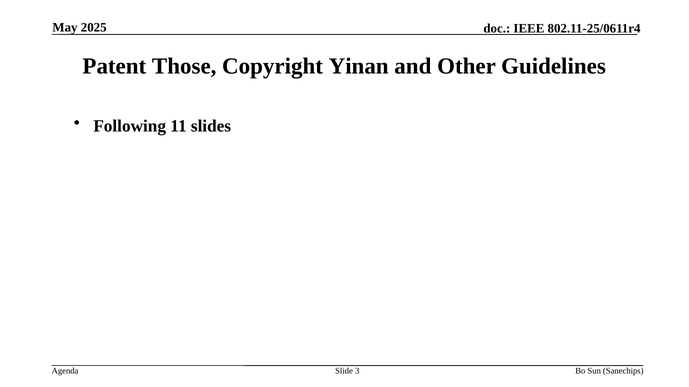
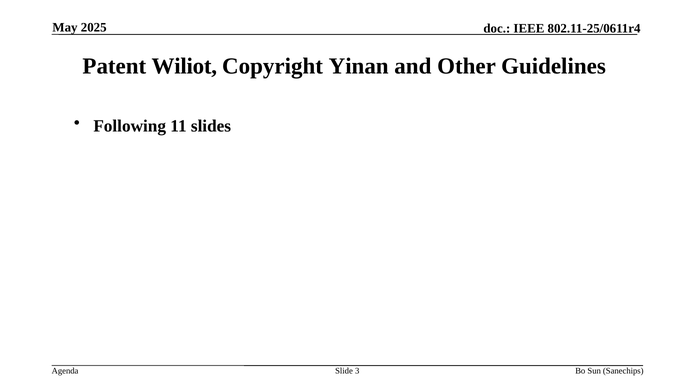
Those: Those -> Wiliot (184, 66)
